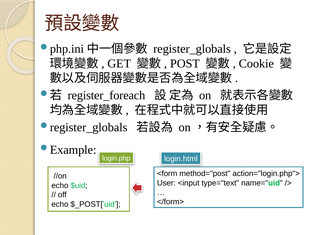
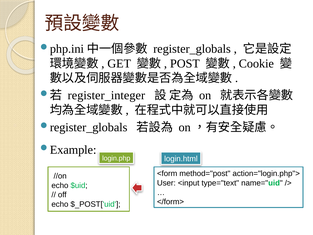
register_foreach: register_foreach -> register_integer (106, 95)
